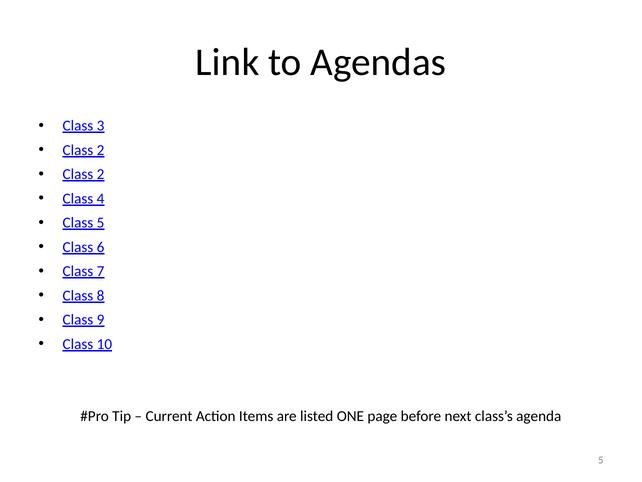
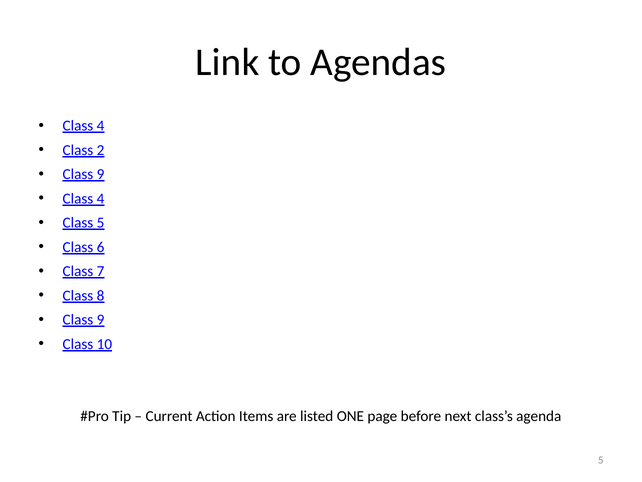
3: 3 -> 4 (101, 126)
2: 2 -> 9 (101, 174)
